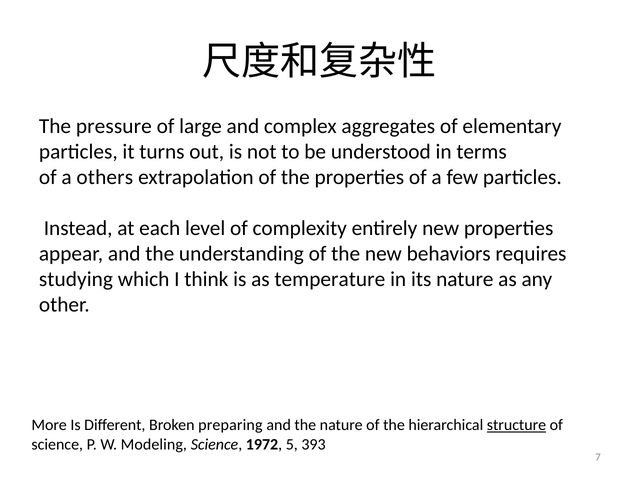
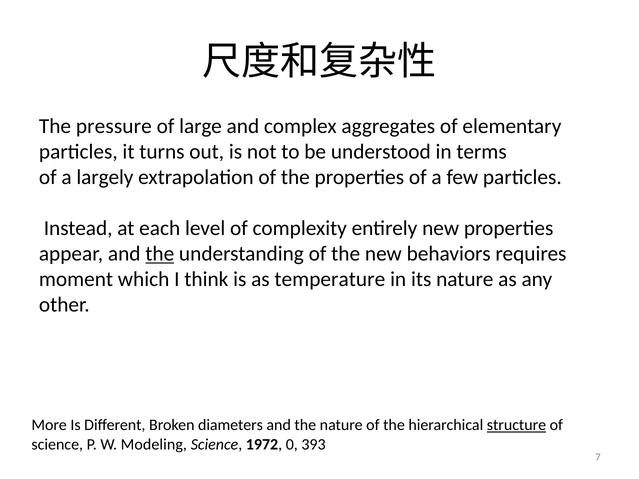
others: others -> largely (105, 177)
the underline: none -> present (160, 254)
studying: studying -> moment (76, 280)
preparing: preparing -> diameters (231, 425)
5: 5 -> 0 (292, 445)
